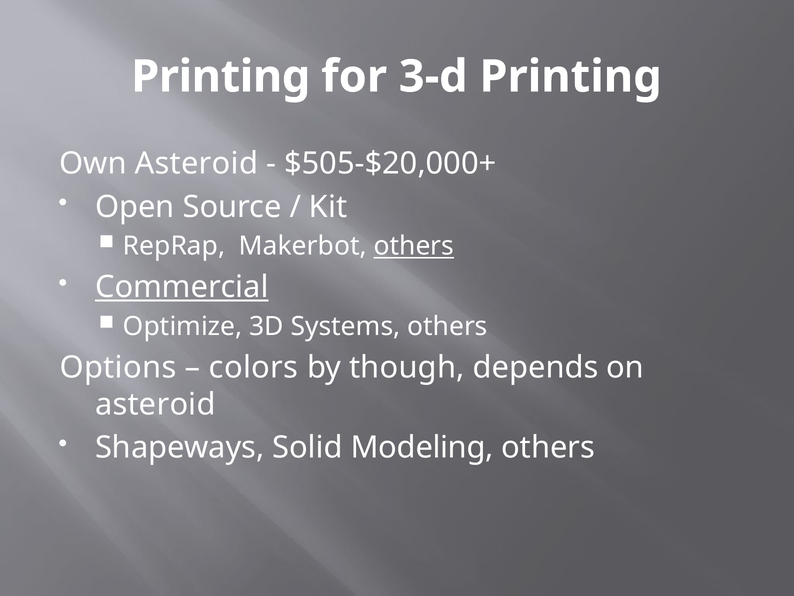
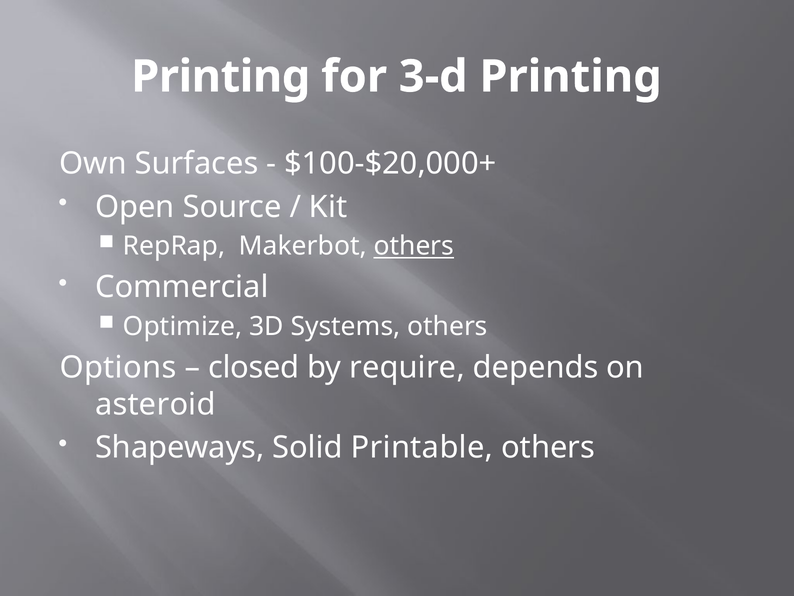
Own Asteroid: Asteroid -> Surfaces (197, 163)
$505-$20,000+: $505-$20,000+ -> $100-$20,000+ (390, 163)
Commercial underline: present -> none (182, 287)
colors: colors -> closed (254, 367)
though: though -> require (407, 367)
Modeling: Modeling -> Printable (422, 447)
